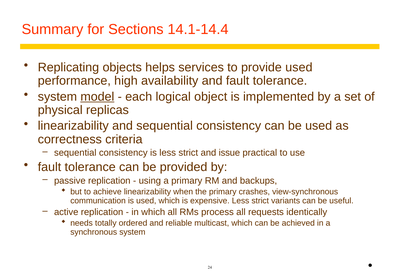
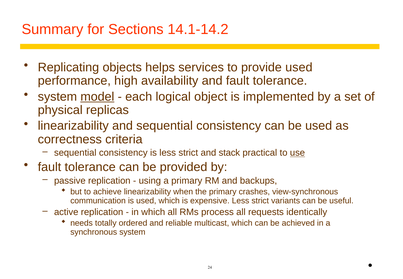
14.1-14.4: 14.1-14.4 -> 14.1-14.2 (198, 29)
issue: issue -> stack (229, 153)
use underline: none -> present (297, 153)
